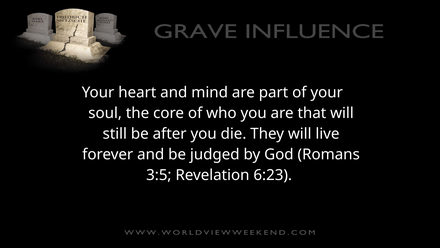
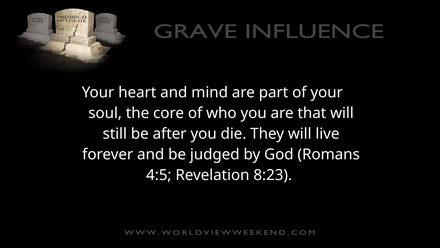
3:5: 3:5 -> 4:5 (159, 175)
6:23: 6:23 -> 8:23 (273, 175)
